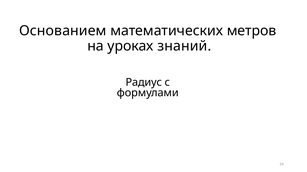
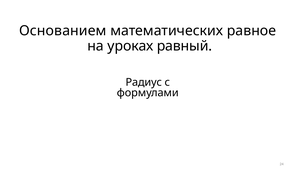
метров: метров -> равное (251, 31)
знаний: знаний -> равный (184, 46)
